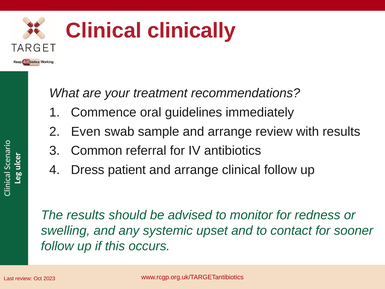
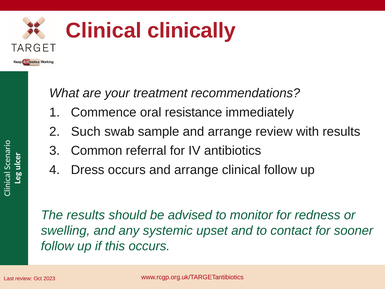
guidelines: guidelines -> resistance (194, 112)
Even: Even -> Such (86, 131)
Dress patient: patient -> occurs (127, 170)
